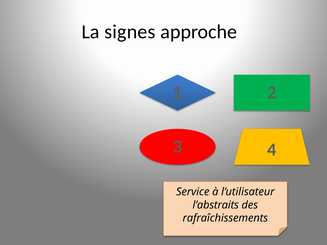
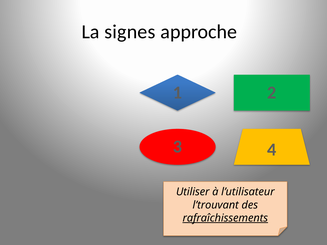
Service: Service -> Utiliser (193, 192)
l’abstraits: l’abstraits -> l’trouvant (216, 205)
rafraîchissements underline: none -> present (225, 218)
